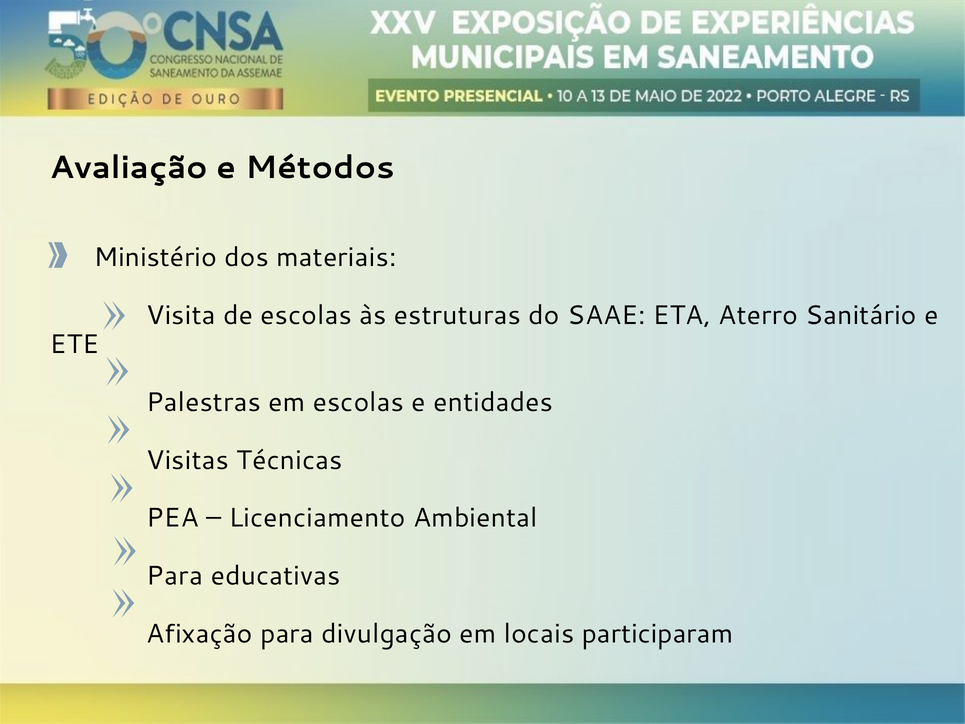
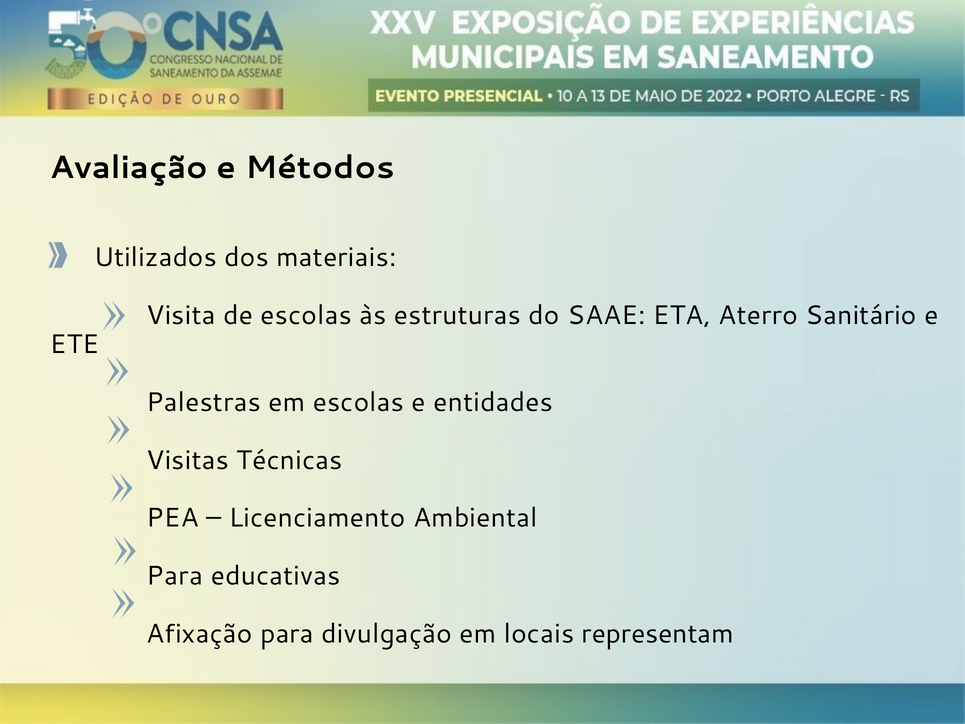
Ministério: Ministério -> Utilizados (155, 257)
participaram: participaram -> representam (658, 634)
